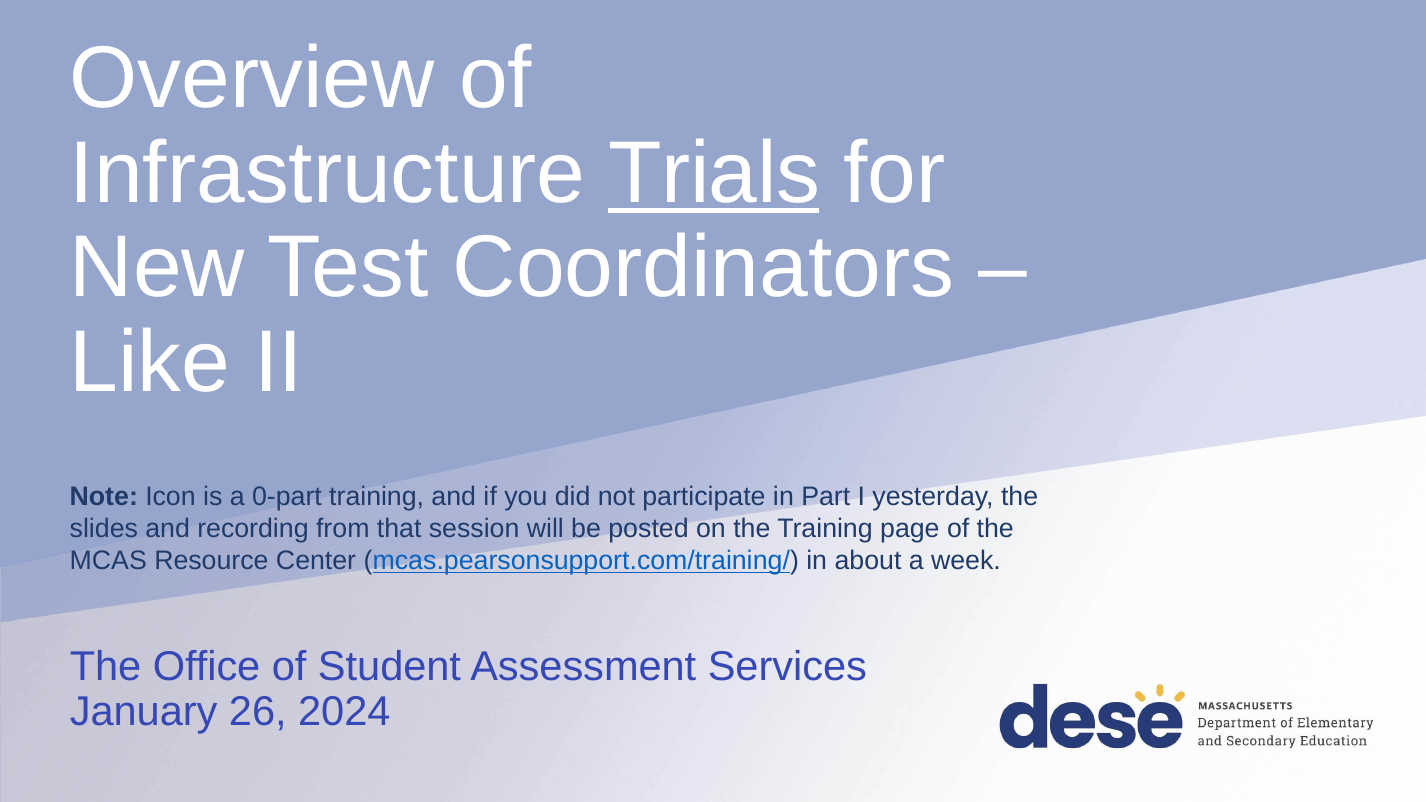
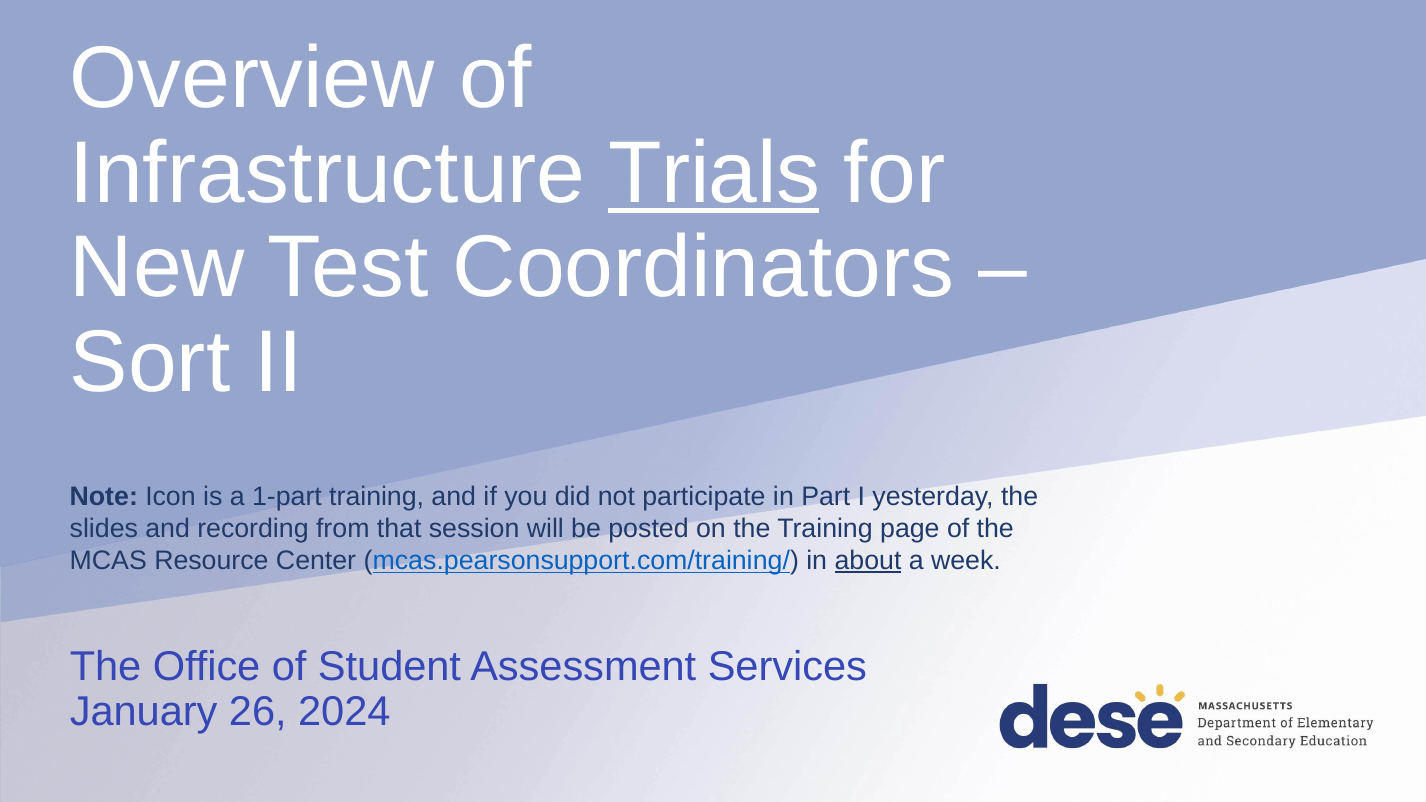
Like: Like -> Sort (150, 362)
0-part: 0-part -> 1-part (287, 497)
about underline: none -> present (868, 561)
